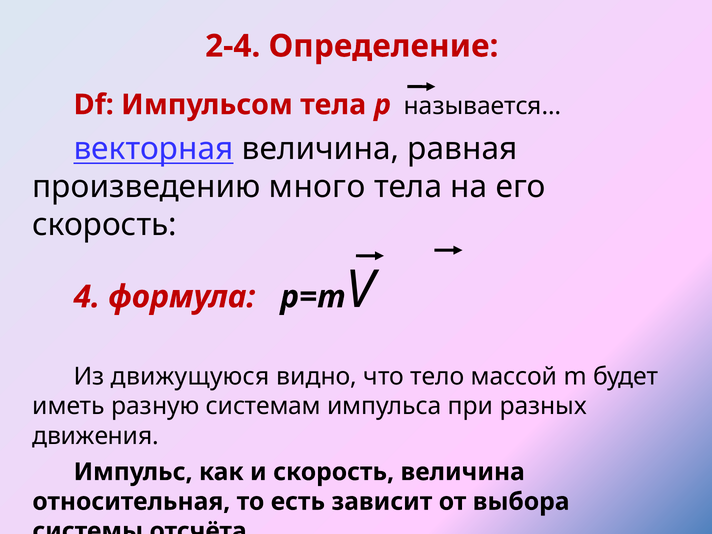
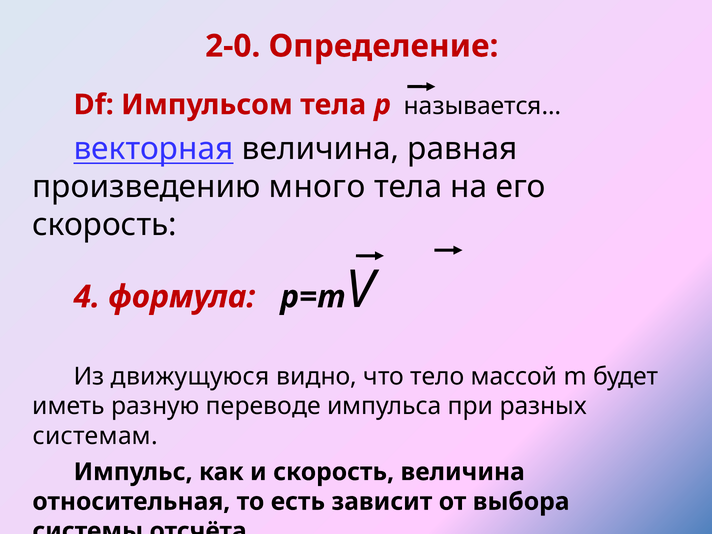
2-4: 2-4 -> 2-0 (233, 46)
системам: системам -> переводе (263, 406)
движения: движения -> системам (95, 436)
